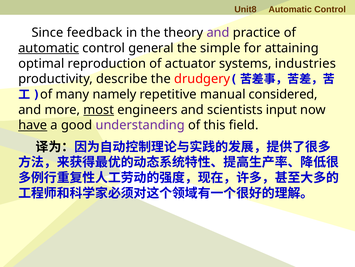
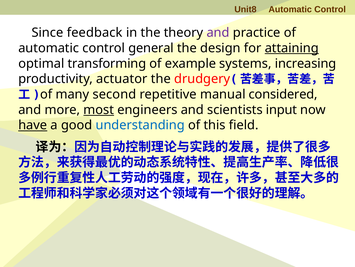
automatic underline: present -> none (49, 48)
simple: simple -> design (220, 48)
attaining underline: none -> present (292, 48)
reproduction: reproduction -> transforming (107, 63)
actuator: actuator -> example (190, 63)
industries: industries -> increasing (306, 63)
describe: describe -> actuator (122, 79)
namely: namely -> second (114, 94)
understanding colour: purple -> blue (140, 125)
